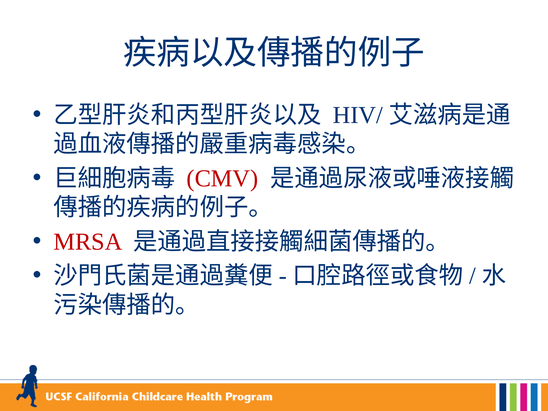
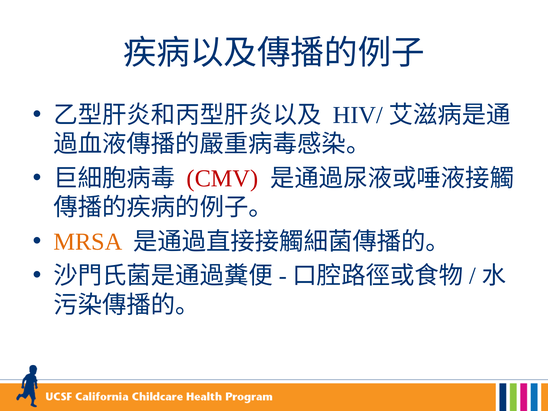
MRSA colour: red -> orange (88, 242)
